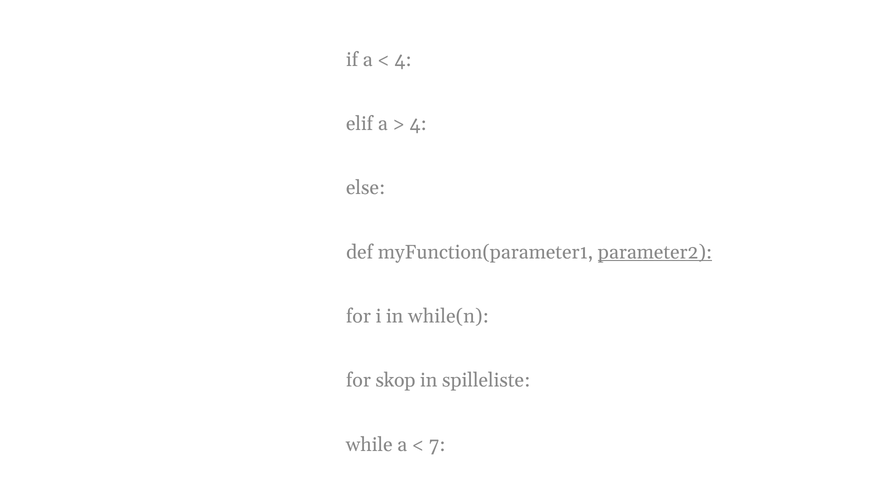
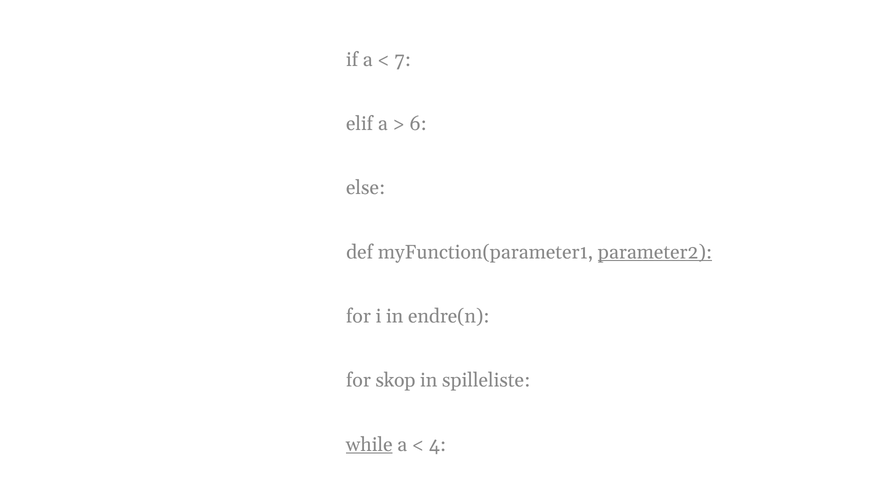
4: 4 -> 7 (403, 60)
4: 4 -> 6 (418, 124)
while(n: while(n -> endre(n (449, 316)
while underline: none -> present (369, 444)
7: 7 -> 4 (437, 444)
